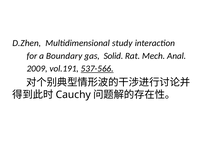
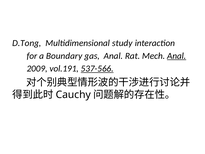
D.Zhen: D.Zhen -> D.Tong (27, 43)
gas Solid: Solid -> Anal (113, 56)
Anal underline: none -> present (177, 56)
